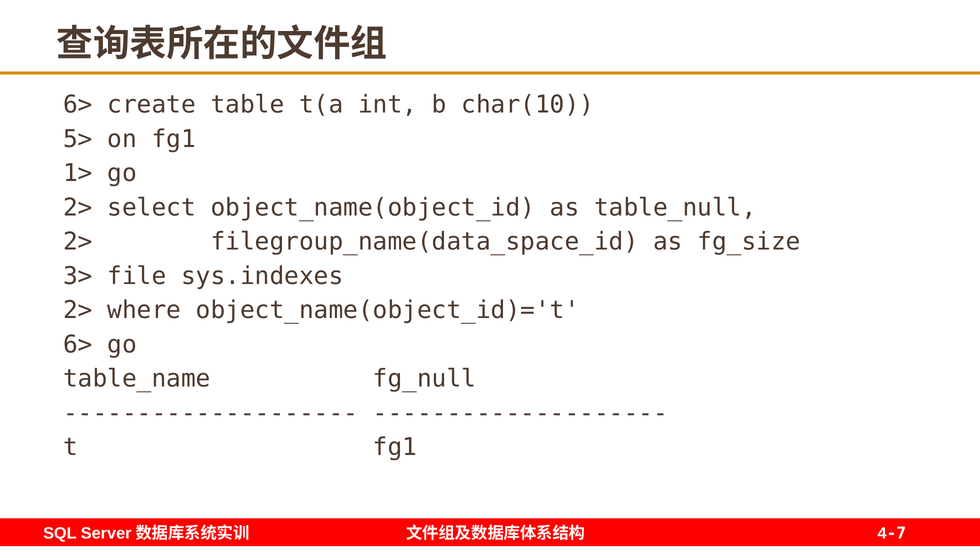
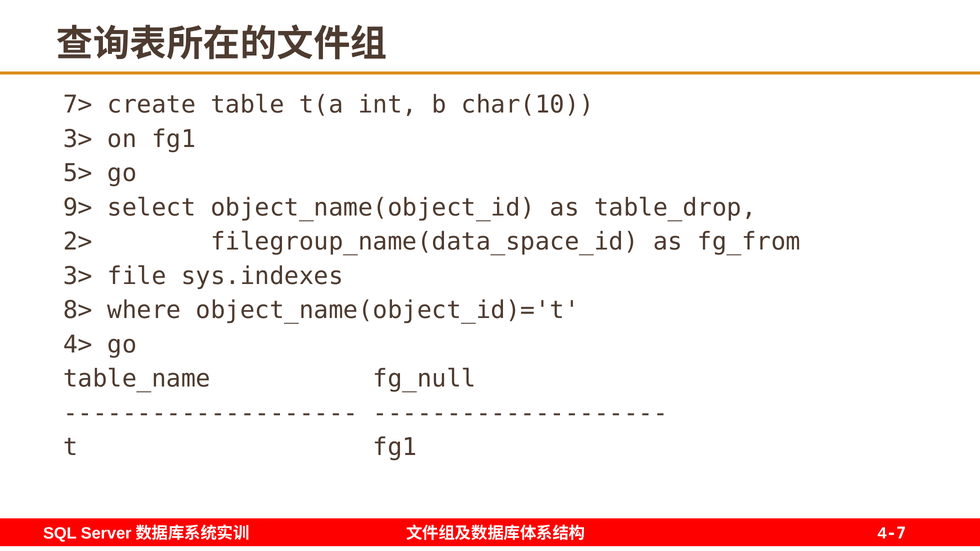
6>: 6> -> 7> (78, 105)
5>: 5> -> 3> (78, 139)
1>: 1> -> 5> (78, 173)
2>: 2> -> 9> (78, 208)
table_null: table_null -> table_drop (675, 208)
fg_size: fg_size -> fg_from (749, 242)
2>: 2> -> 8> (78, 310)
6>: 6> -> 4> (78, 345)
